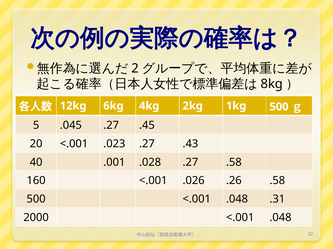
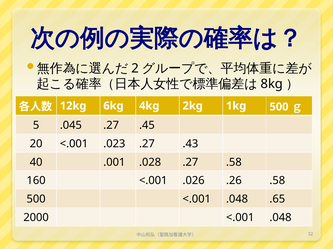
.31: .31 -> .65 (277, 200)
